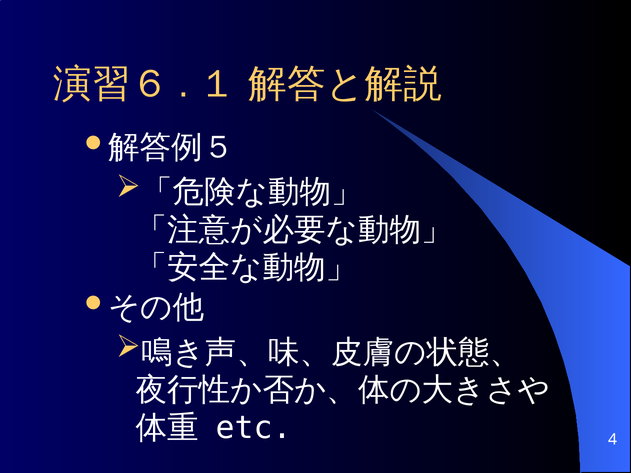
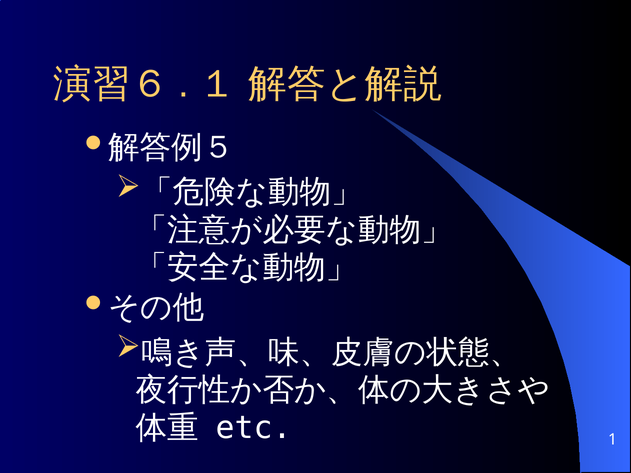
4: 4 -> 1 (613, 440)
